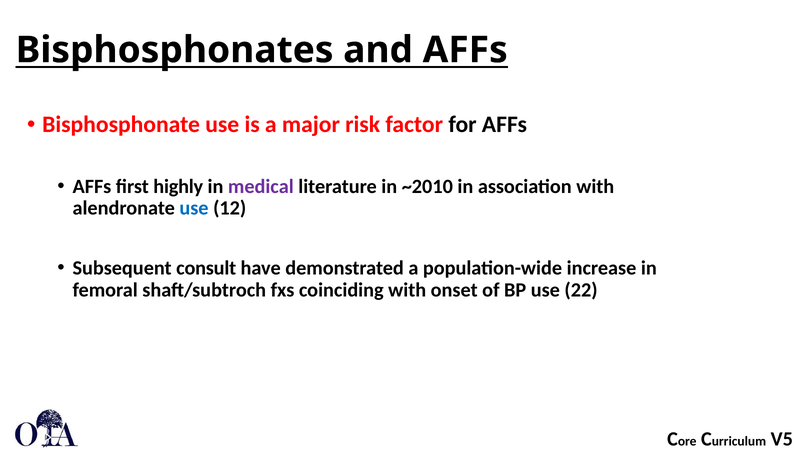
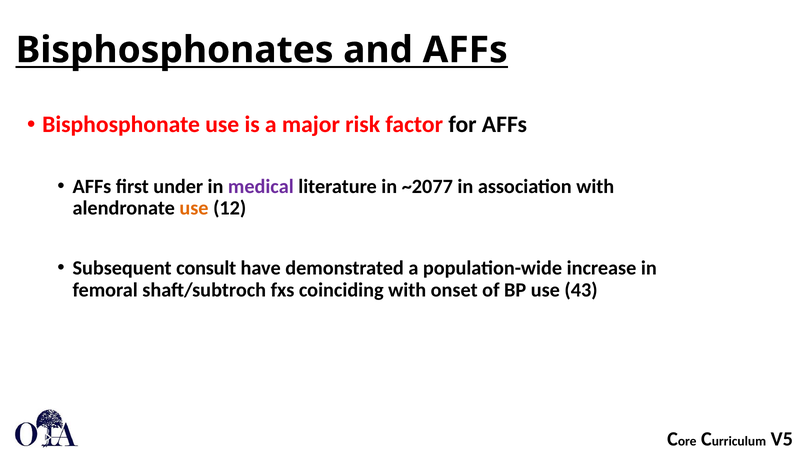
highly: highly -> under (178, 187)
~2010: ~2010 -> ~2077 (427, 187)
use colour: blue -> orange (194, 209)
22: 22 -> 43 (581, 290)
